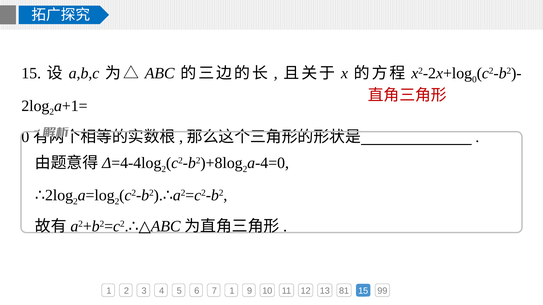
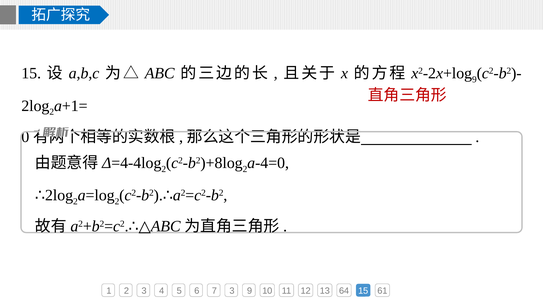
0: 0 -> 9 (474, 80)
7 1: 1 -> 3 (232, 291)
81: 81 -> 64 (344, 291)
99: 99 -> 61 (382, 291)
